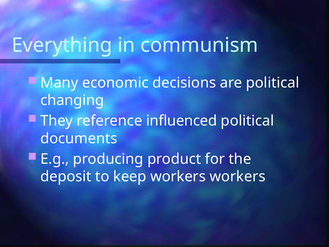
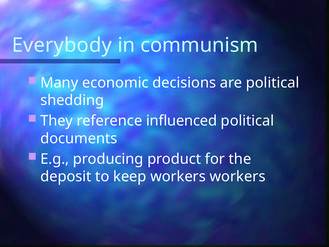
Everything: Everything -> Everybody (62, 45)
changing: changing -> shedding (72, 100)
